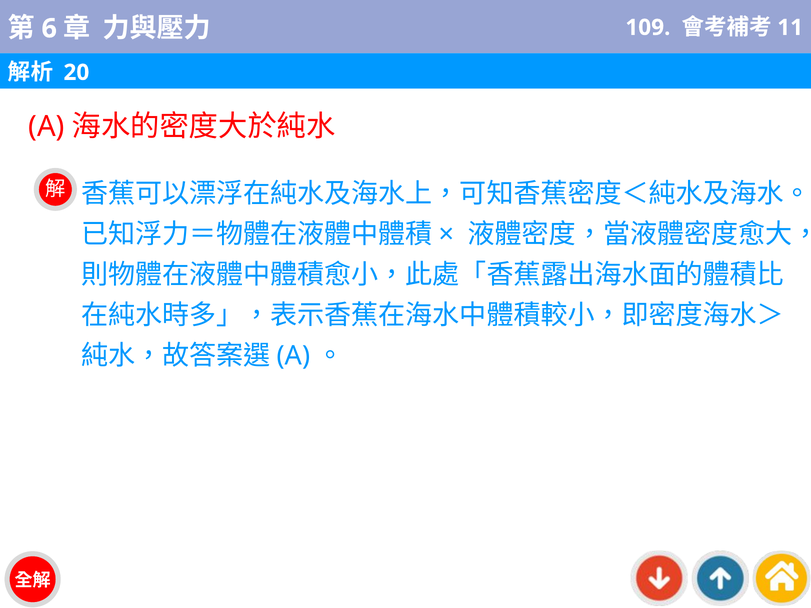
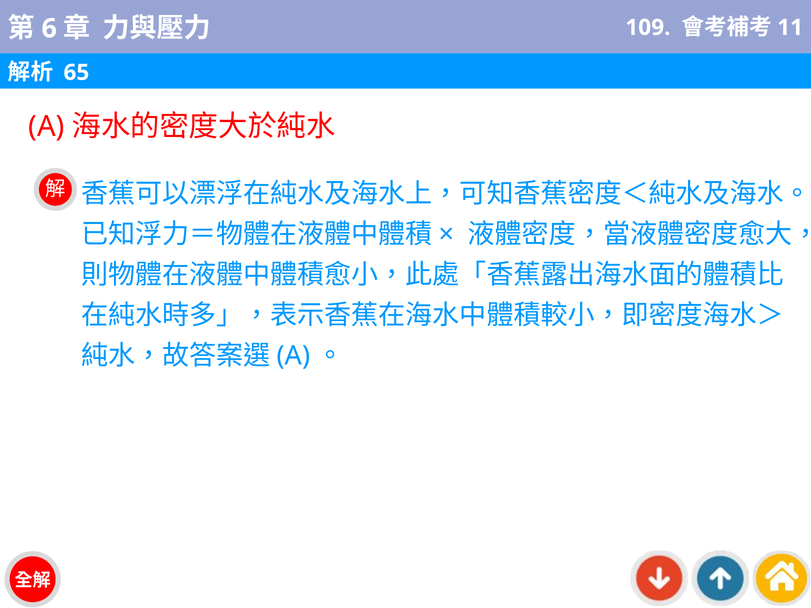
20: 20 -> 65 (76, 73)
